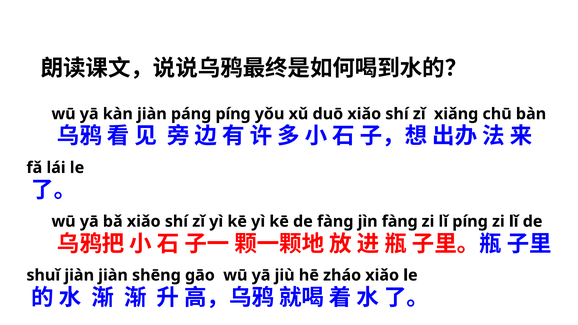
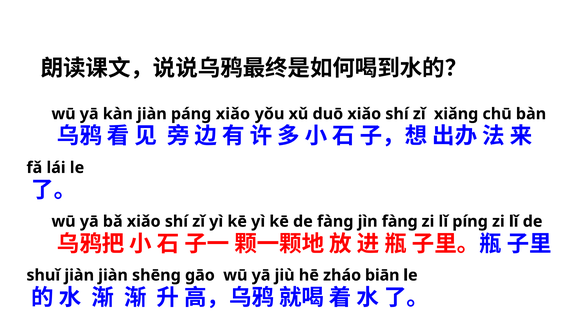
pánɡ pínɡ: pínɡ -> xiǎo (233, 114)
zháo xiǎo: xiǎo -> biān (382, 275)
